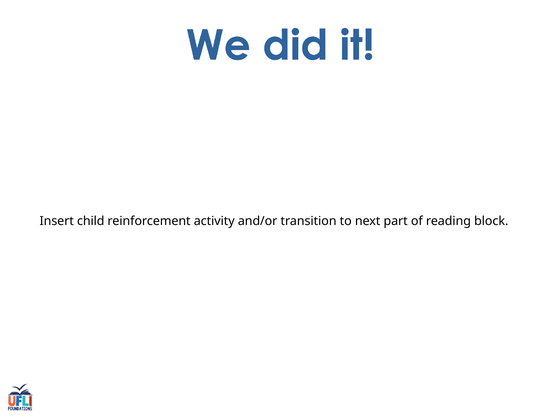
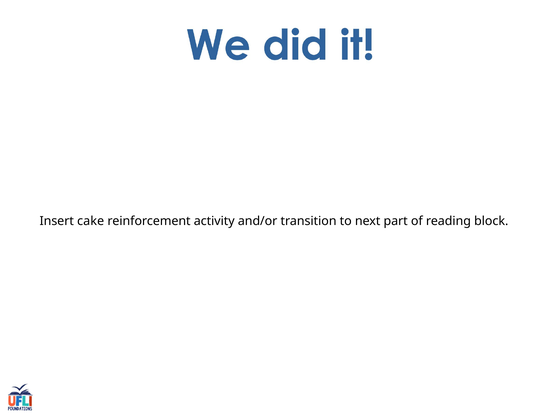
child: child -> cake (91, 221)
